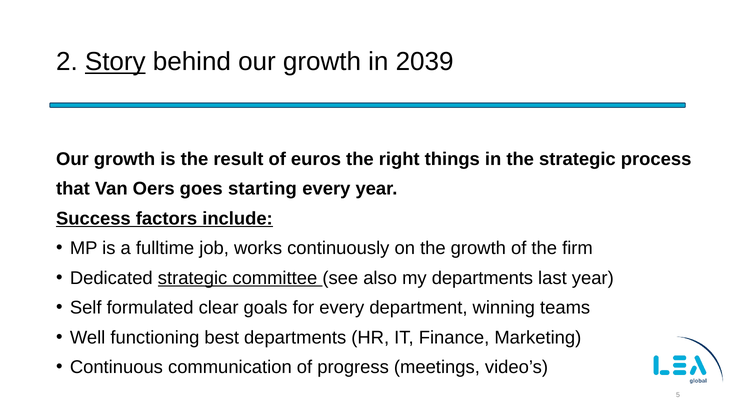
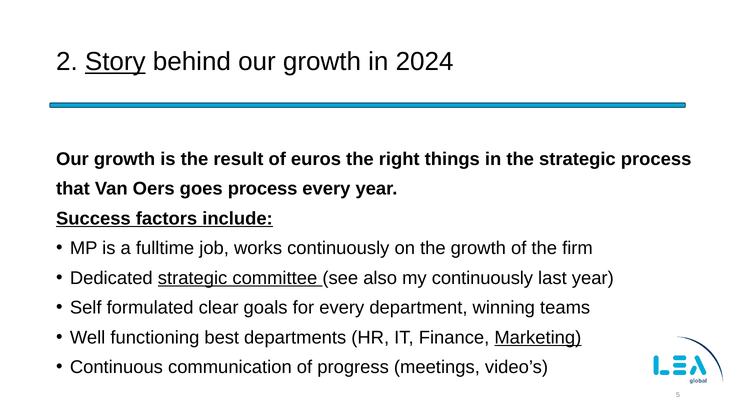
2039: 2039 -> 2024 (425, 62)
goes starting: starting -> process (263, 189)
my departments: departments -> continuously (482, 278)
Marketing underline: none -> present (538, 338)
